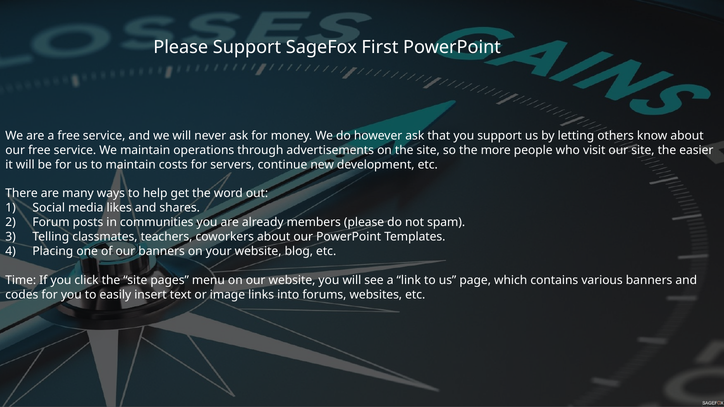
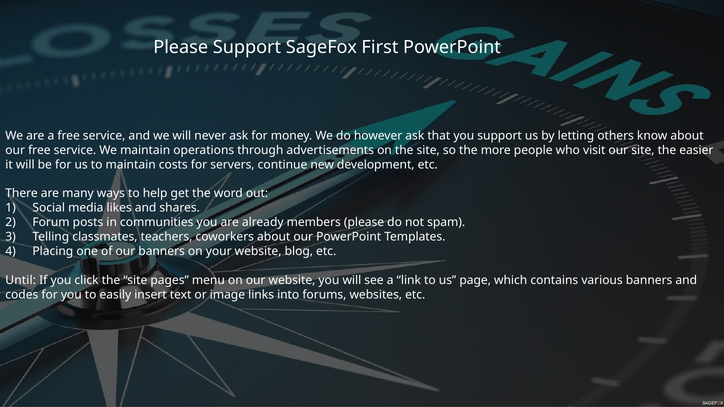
Time: Time -> Until (21, 280)
